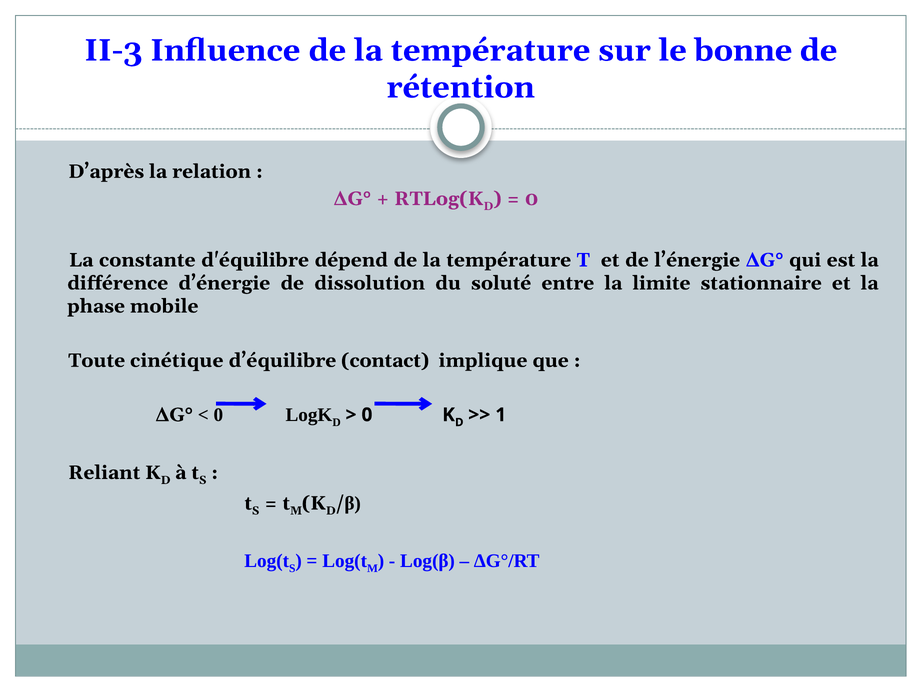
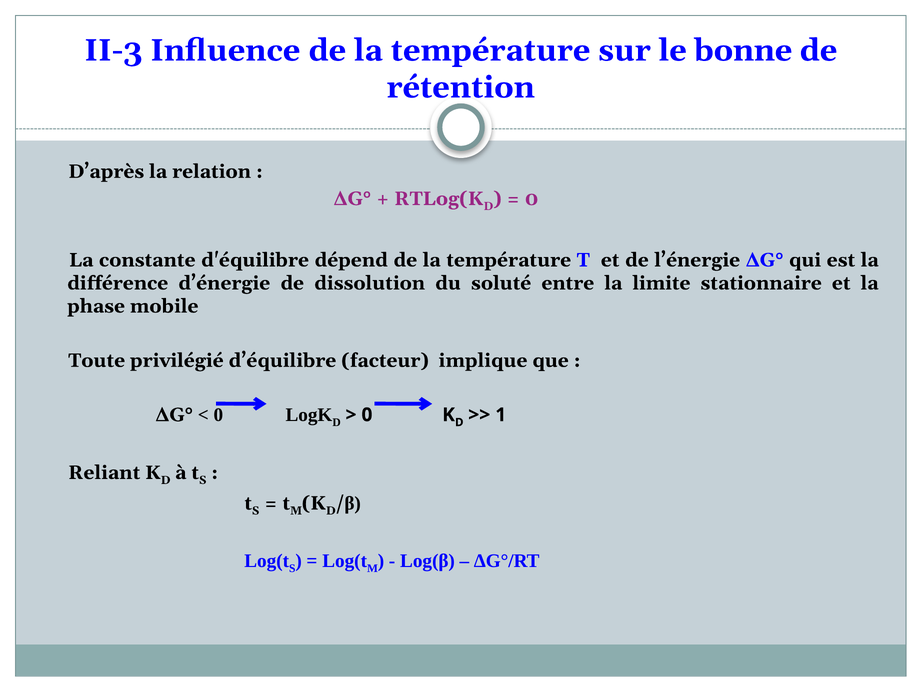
cinétique: cinétique -> privilégié (177, 360)
contact: contact -> facteur (385, 360)
